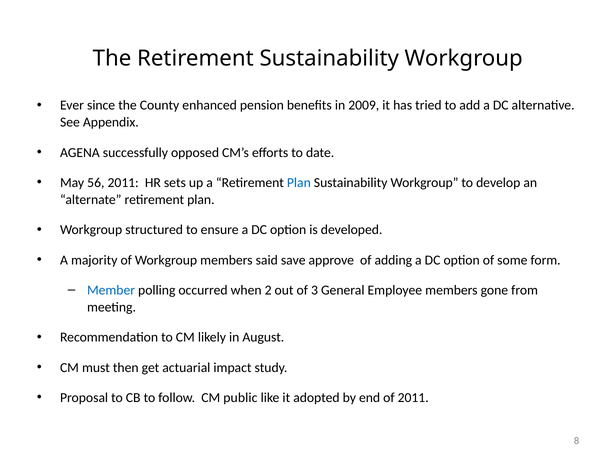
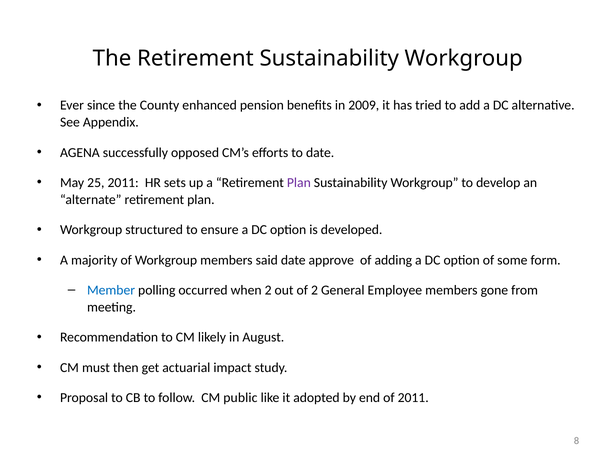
56: 56 -> 25 (96, 183)
Plan colour: blue -> purple (299, 183)
said save: save -> date (293, 260)
of 3: 3 -> 2 (315, 290)
